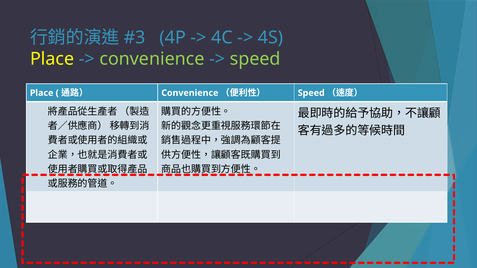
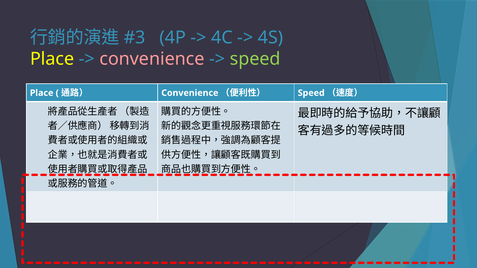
convenience colour: light green -> pink (152, 59)
